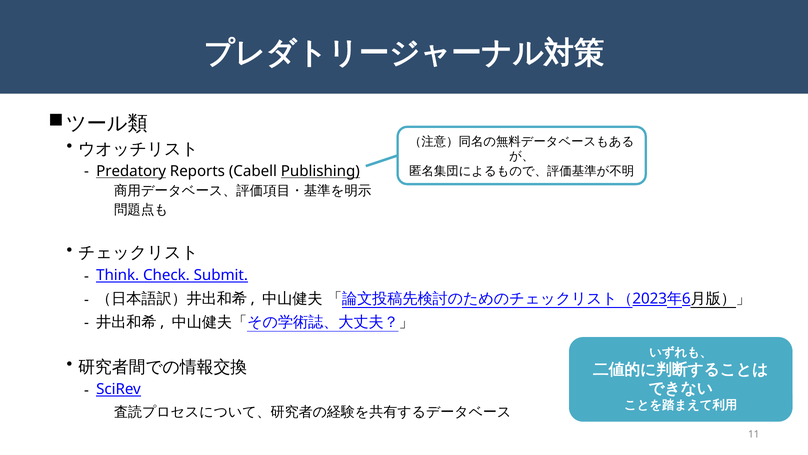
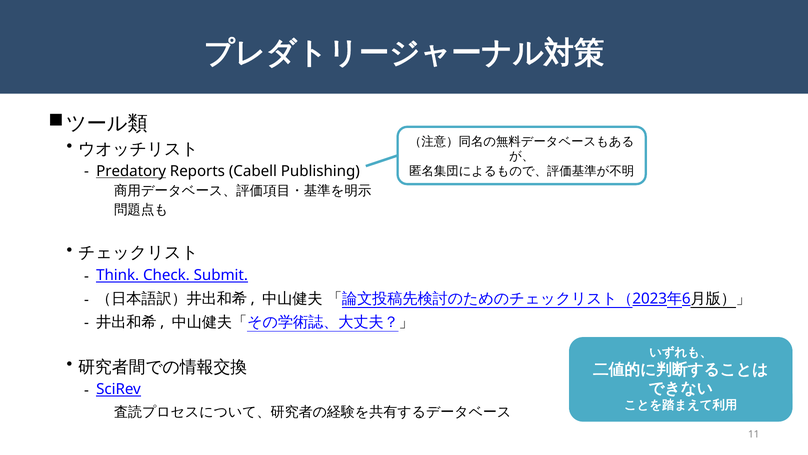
Publishing underline: present -> none (320, 171)
